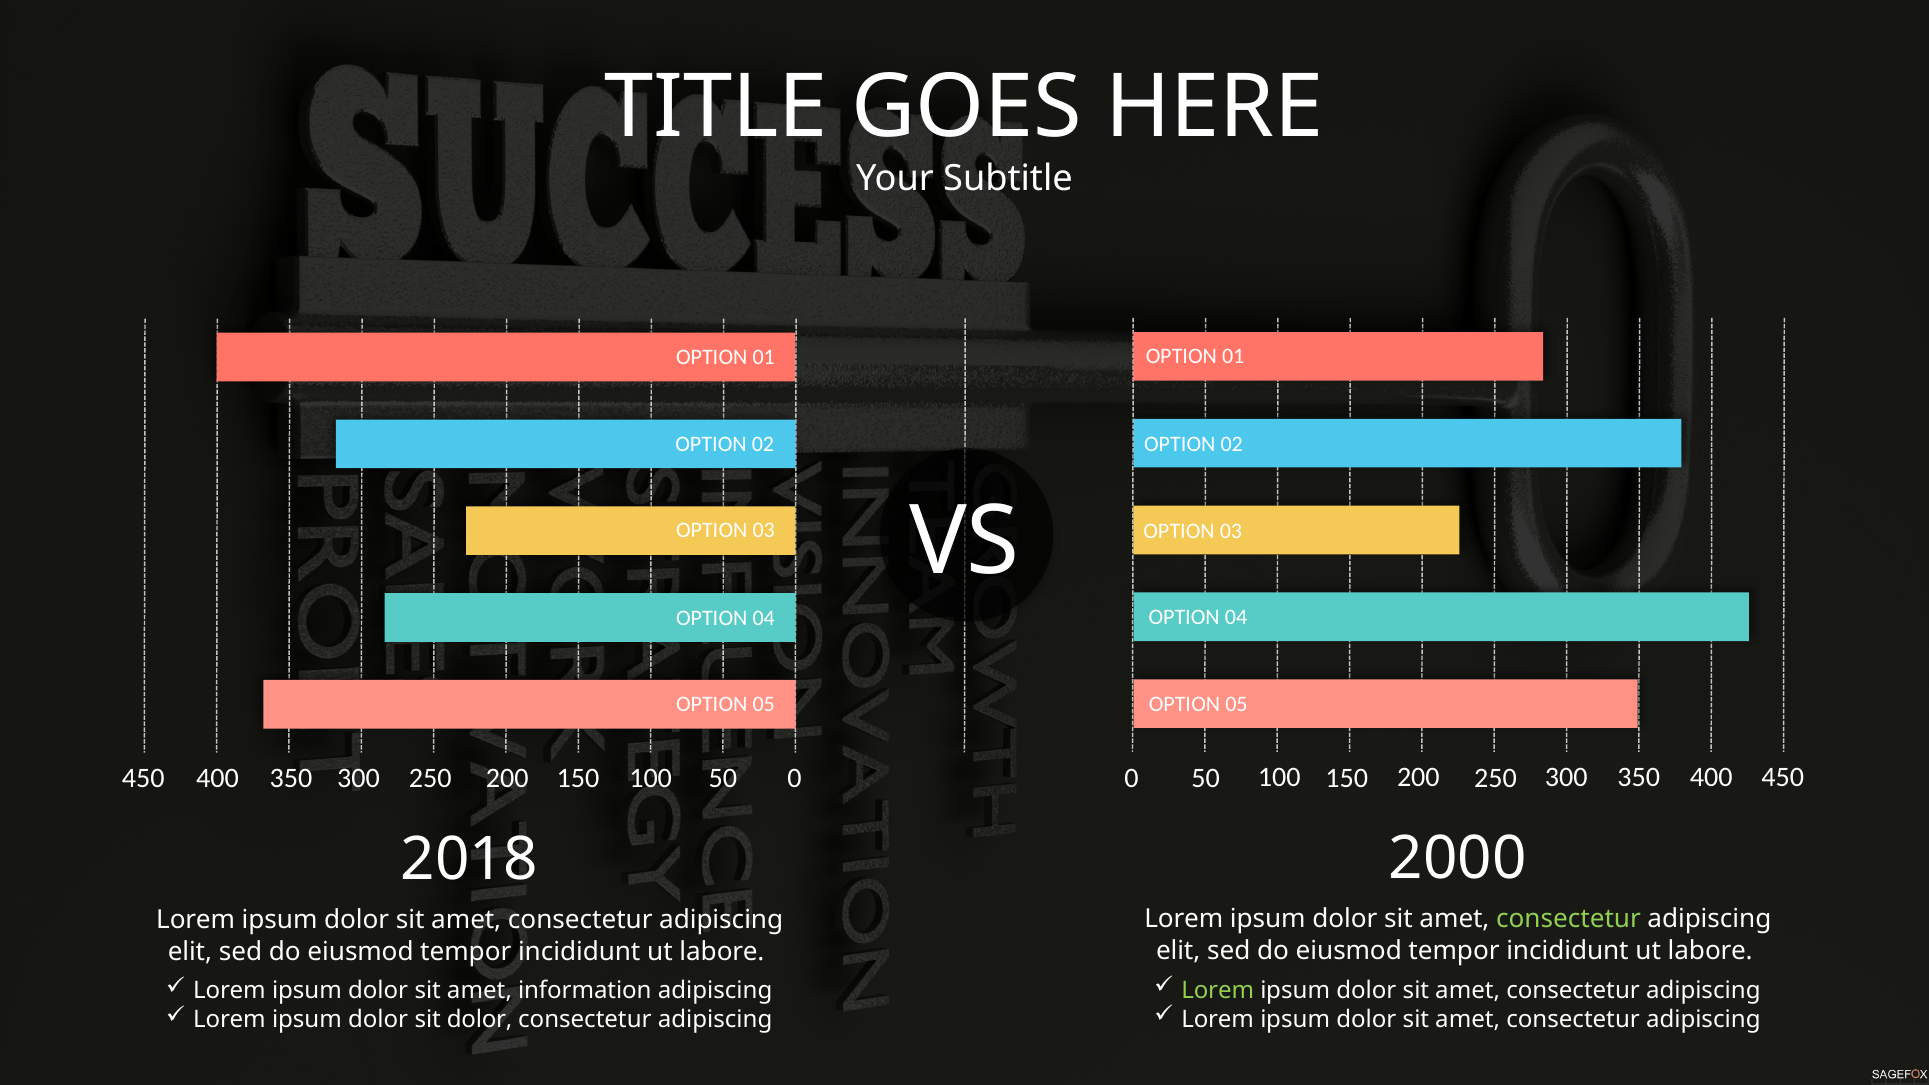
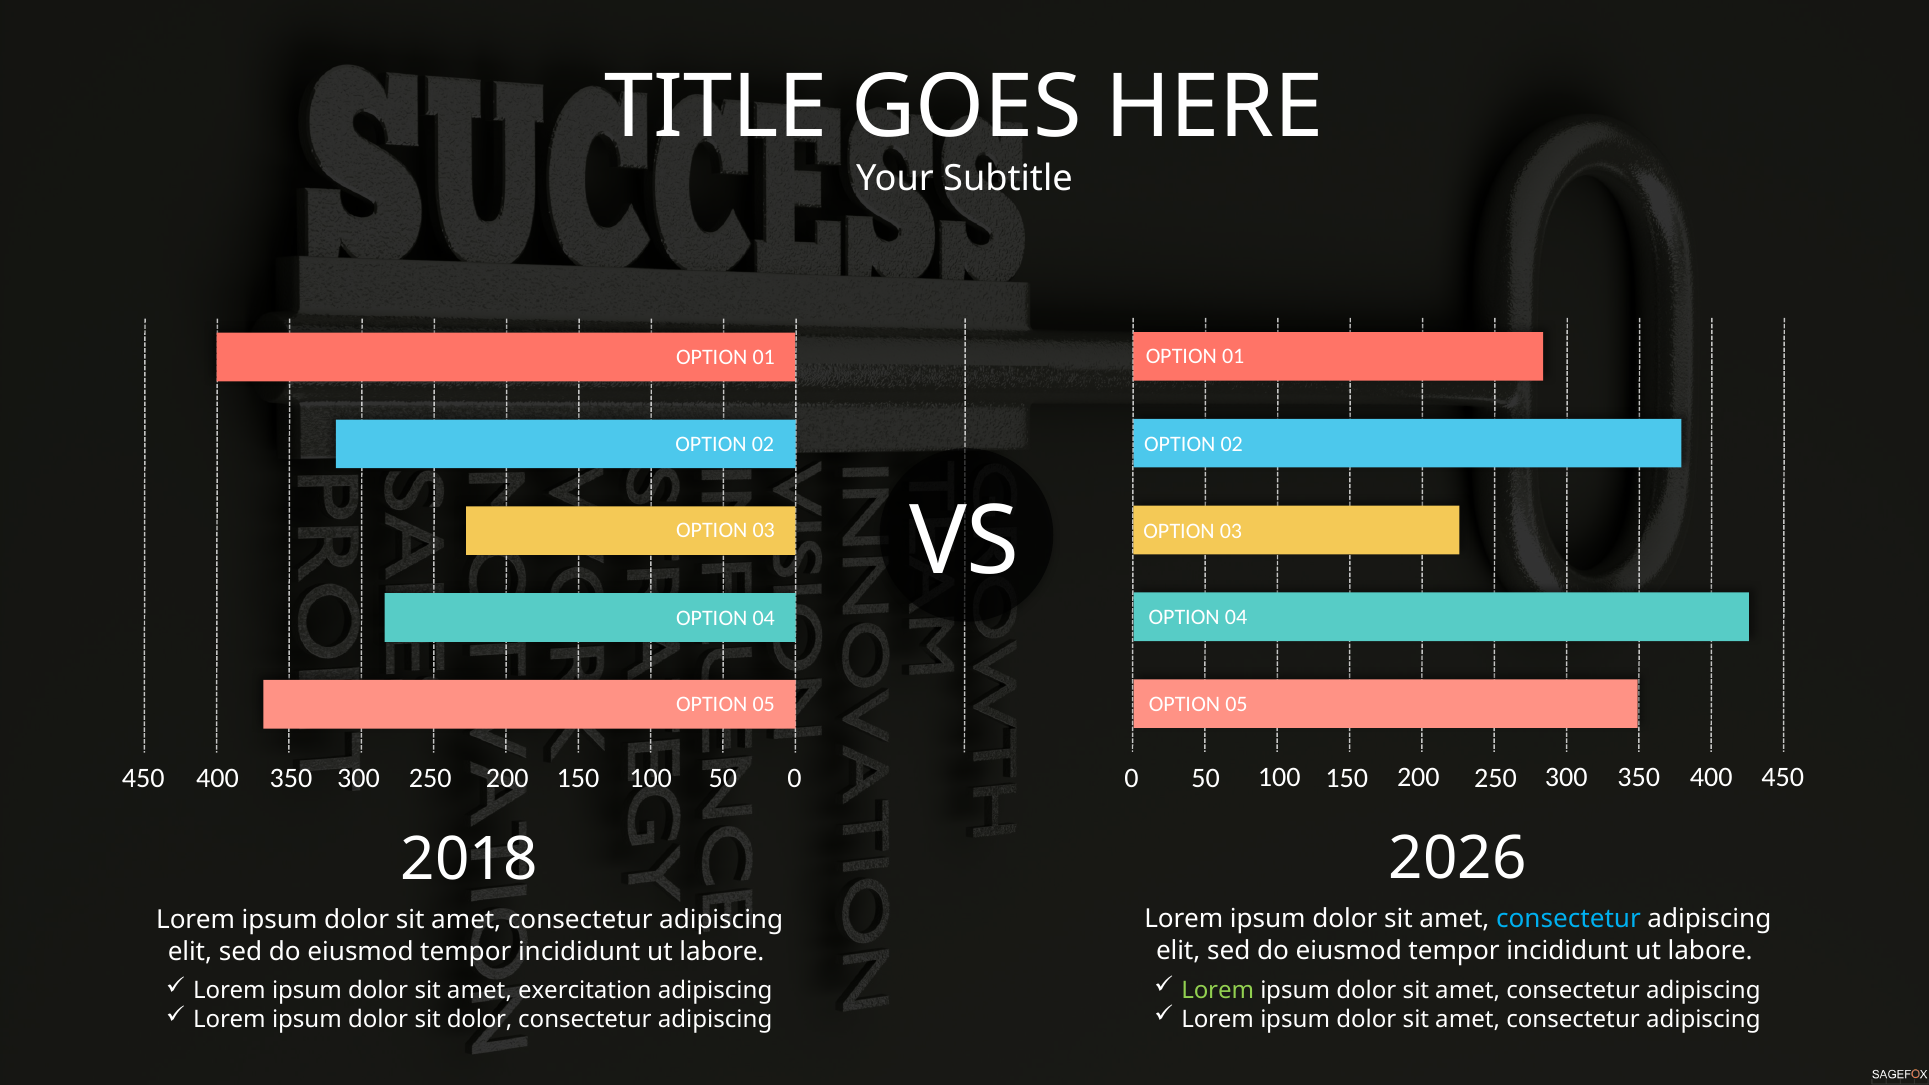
2000: 2000 -> 2026 (1458, 859)
consectetur colour: light green -> light blue (1569, 919)
information: information -> exercitation (585, 991)
